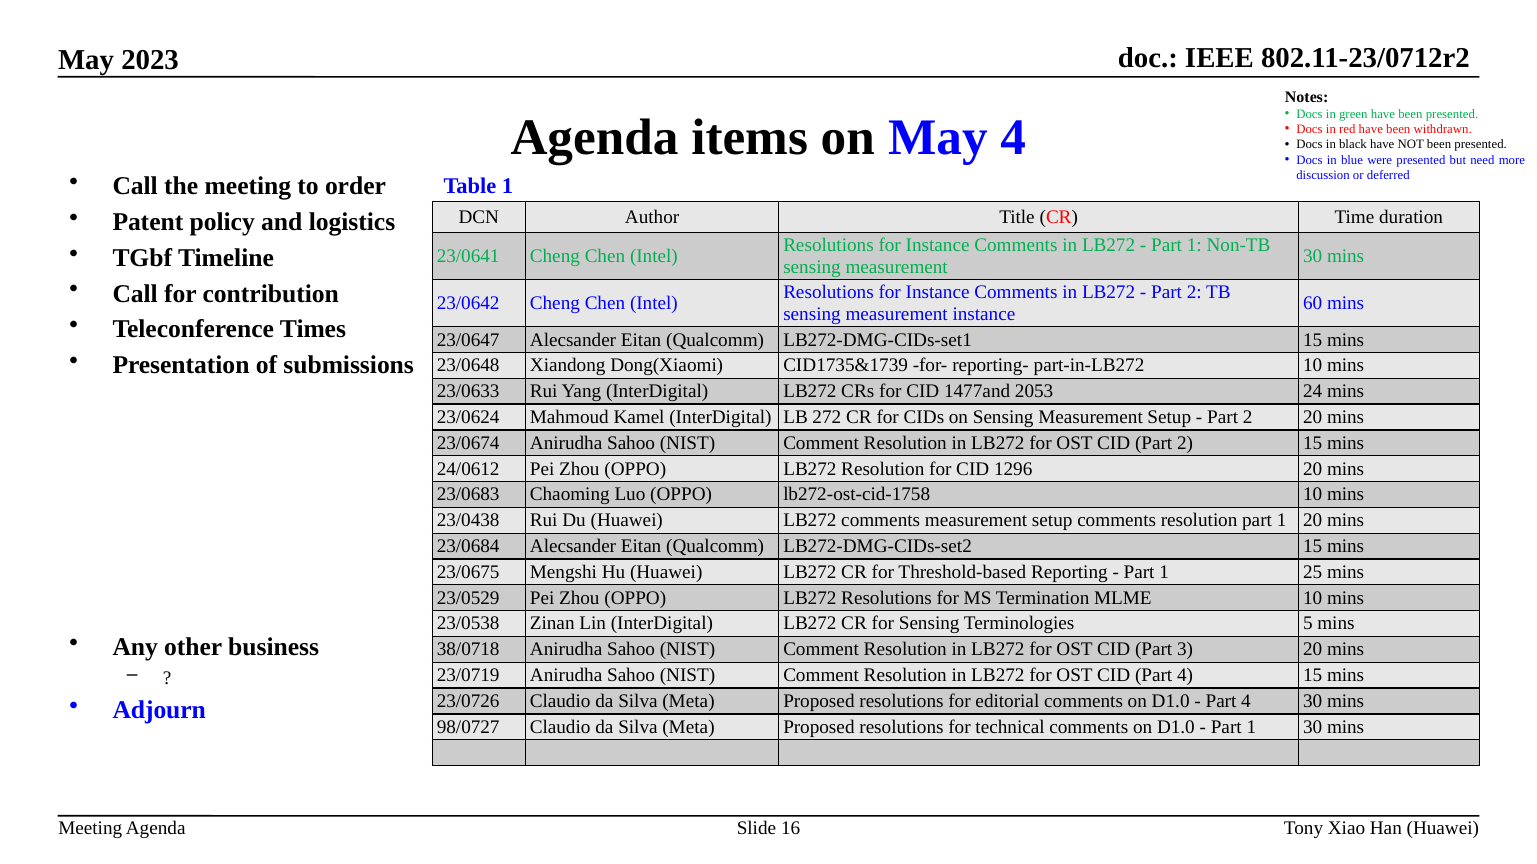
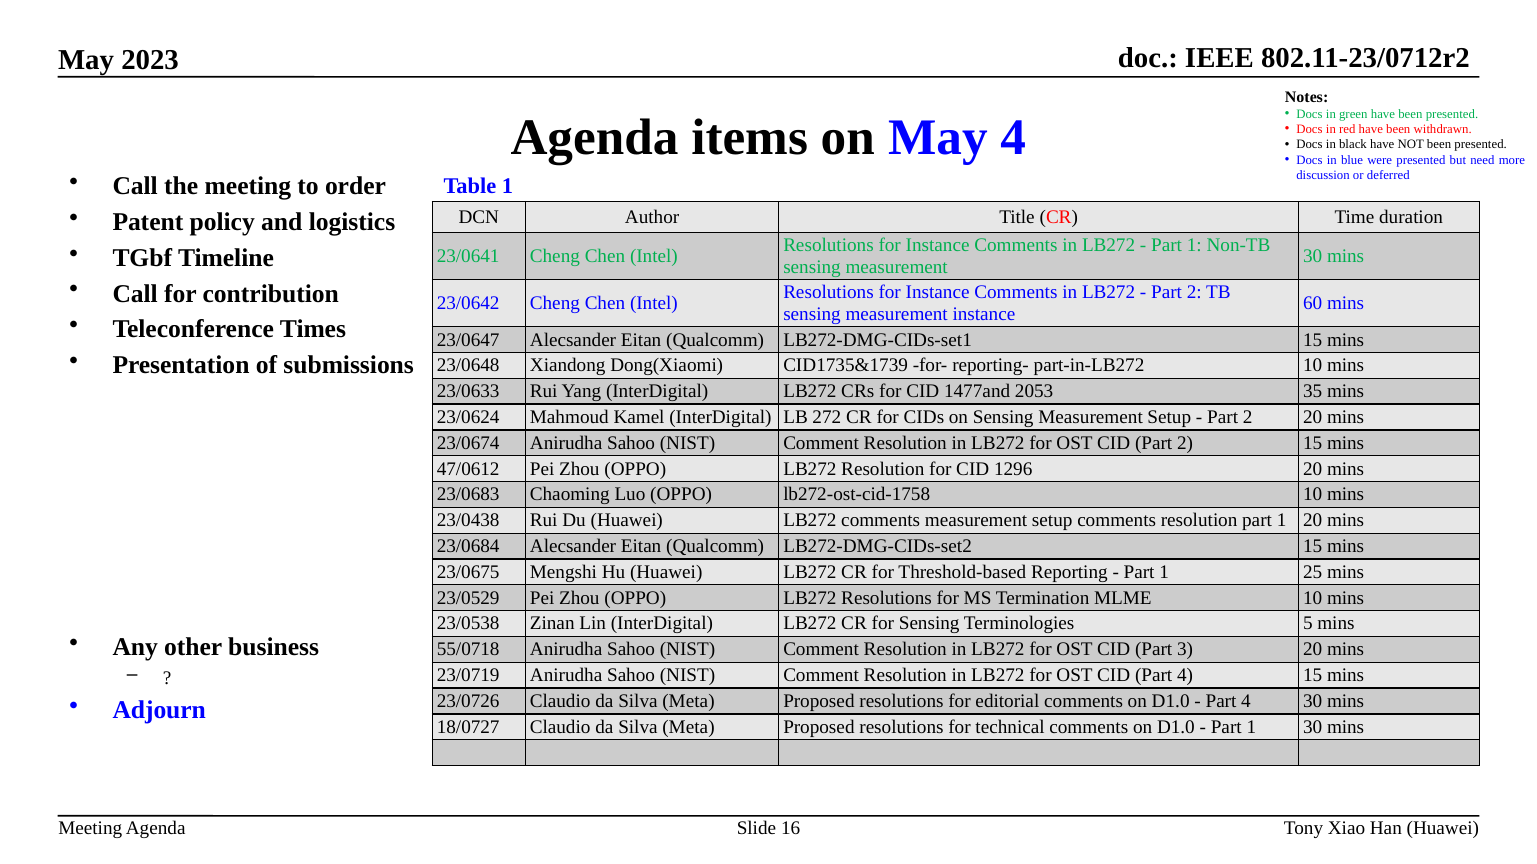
24: 24 -> 35 (1313, 392)
24/0612: 24/0612 -> 47/0612 (468, 469)
38/0718: 38/0718 -> 55/0718 (468, 650)
98/0727: 98/0727 -> 18/0727 (468, 727)
